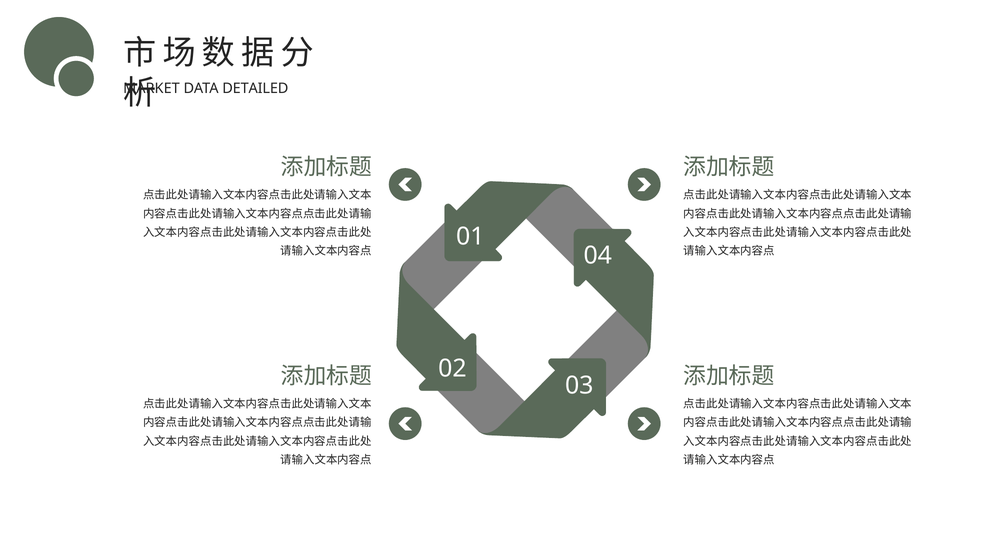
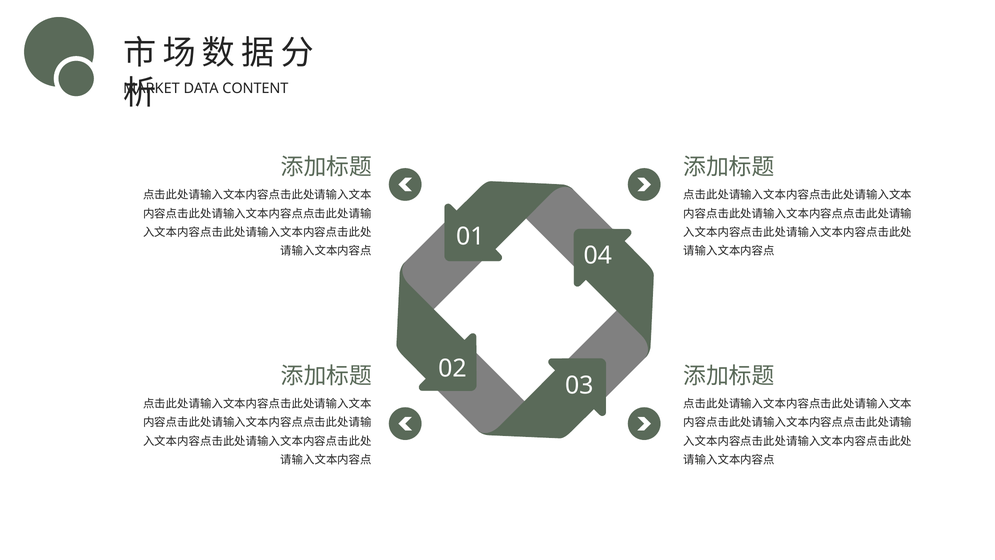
DETAILED: DETAILED -> CONTENT (255, 88)
